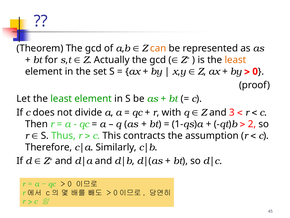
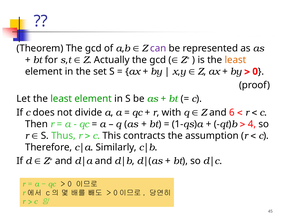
can colour: orange -> purple (158, 48)
3: 3 -> 6 (232, 112)
2: 2 -> 4 (252, 124)
